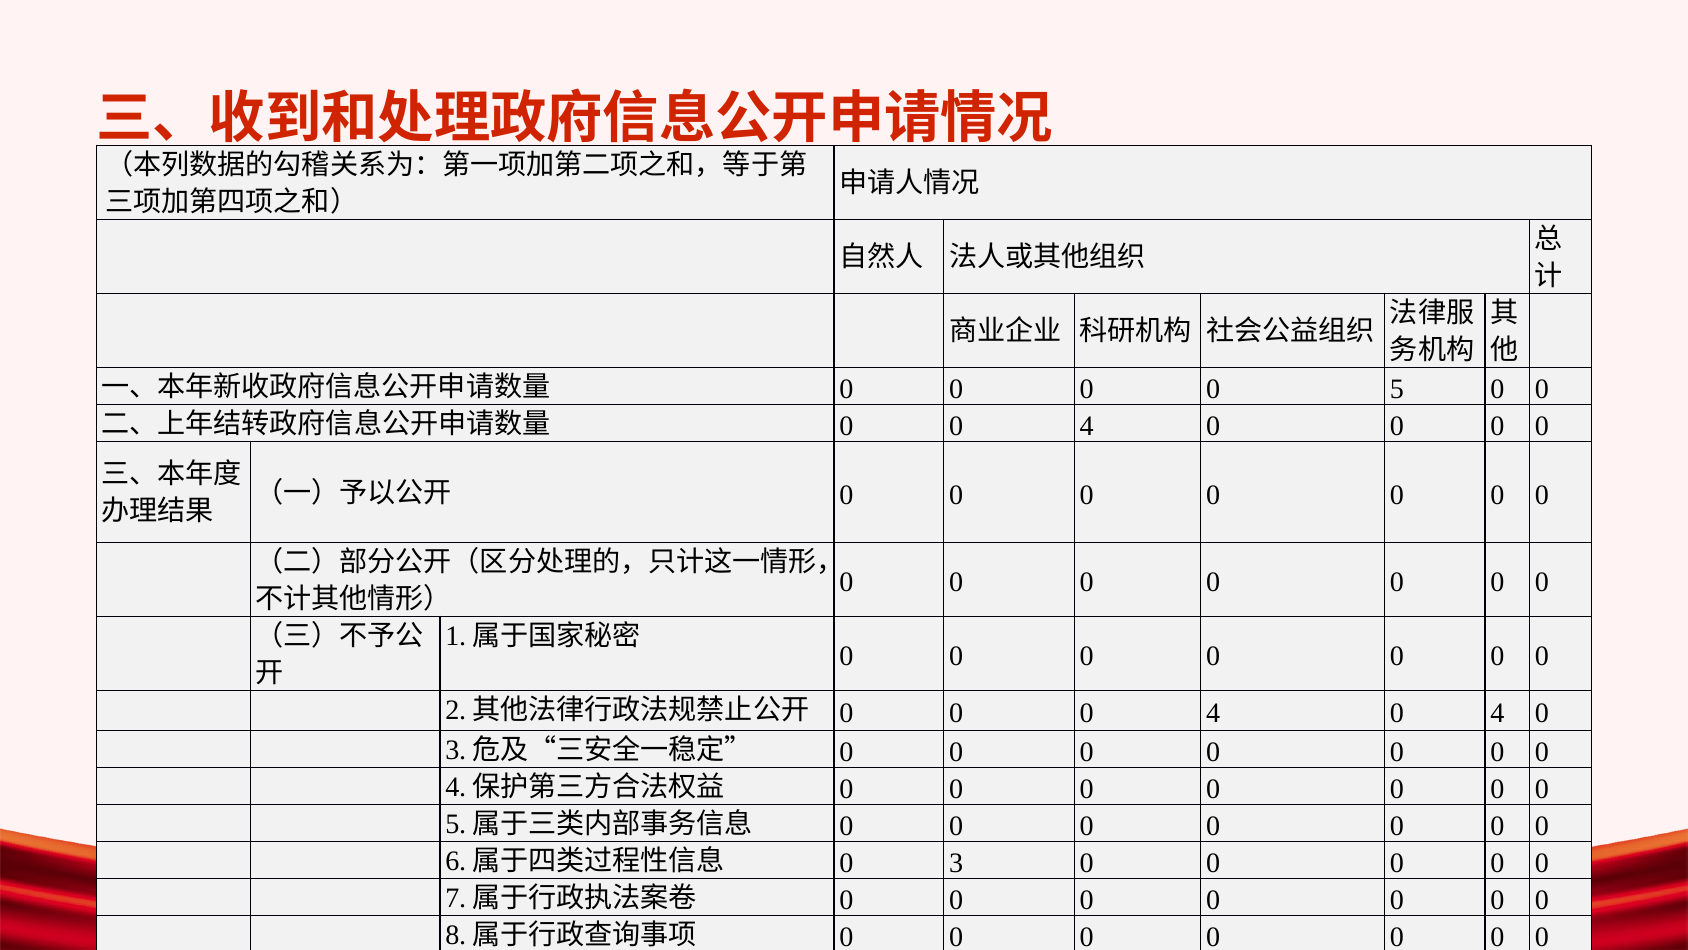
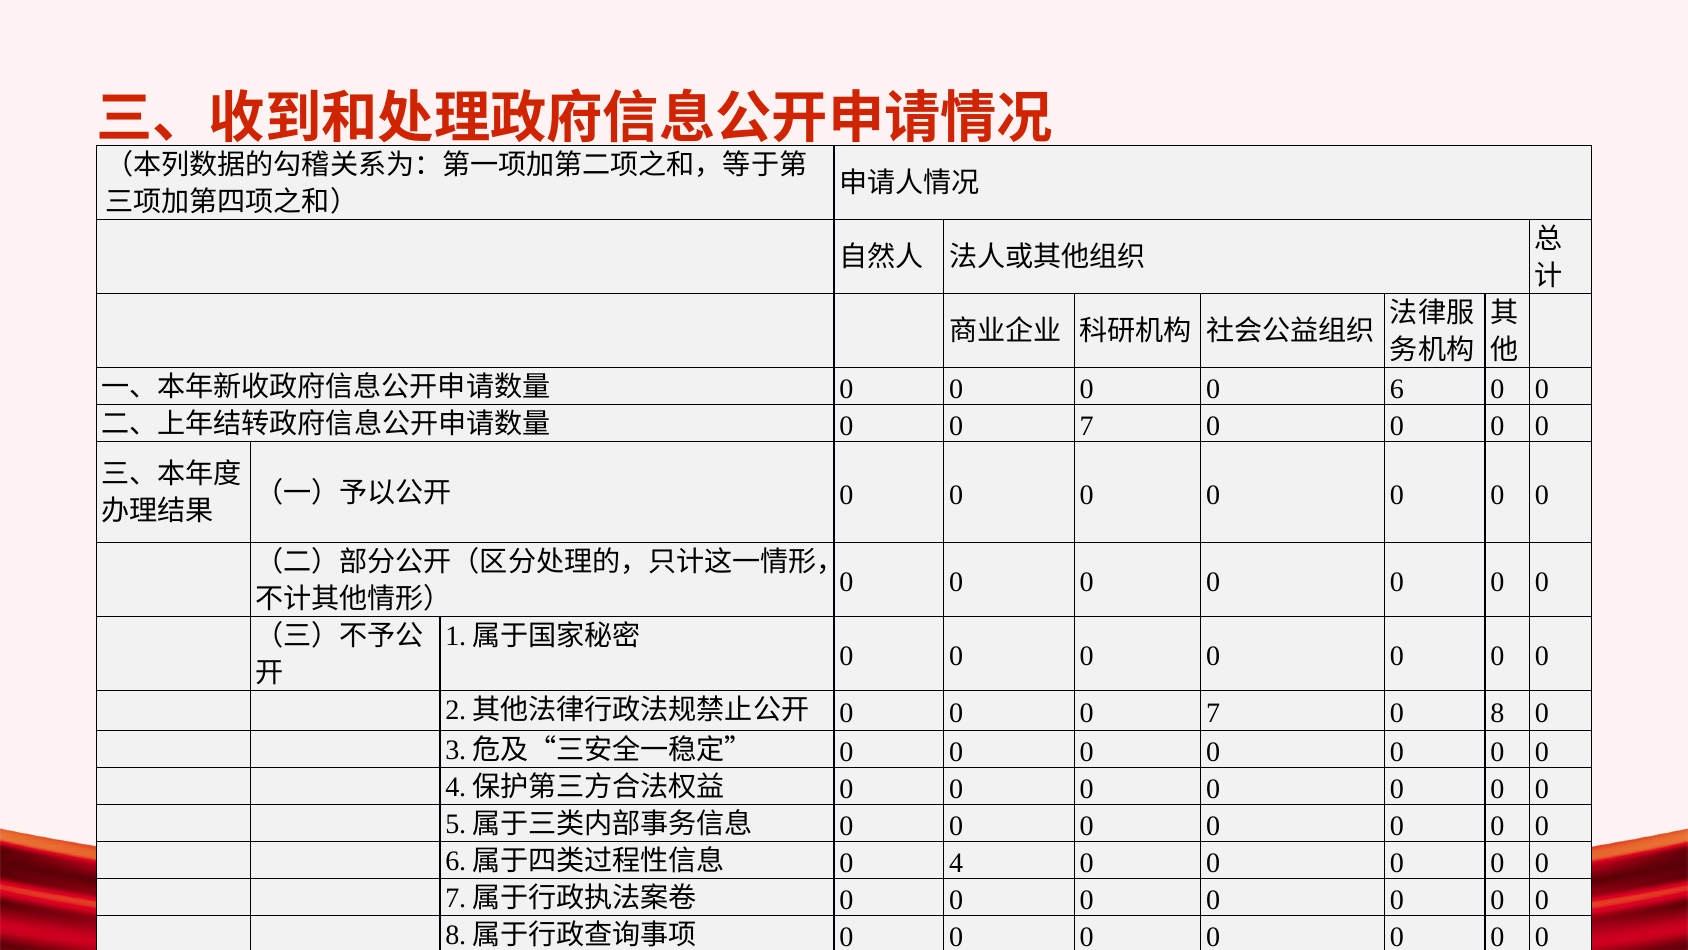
5: 5 -> 6 (1397, 389)
4: 4 -> 7 (1087, 426)
0 0 0 4: 4 -> 7 (1213, 713)
4: 4 -> 8 (1497, 713)
3: 3 -> 4 (956, 863)
